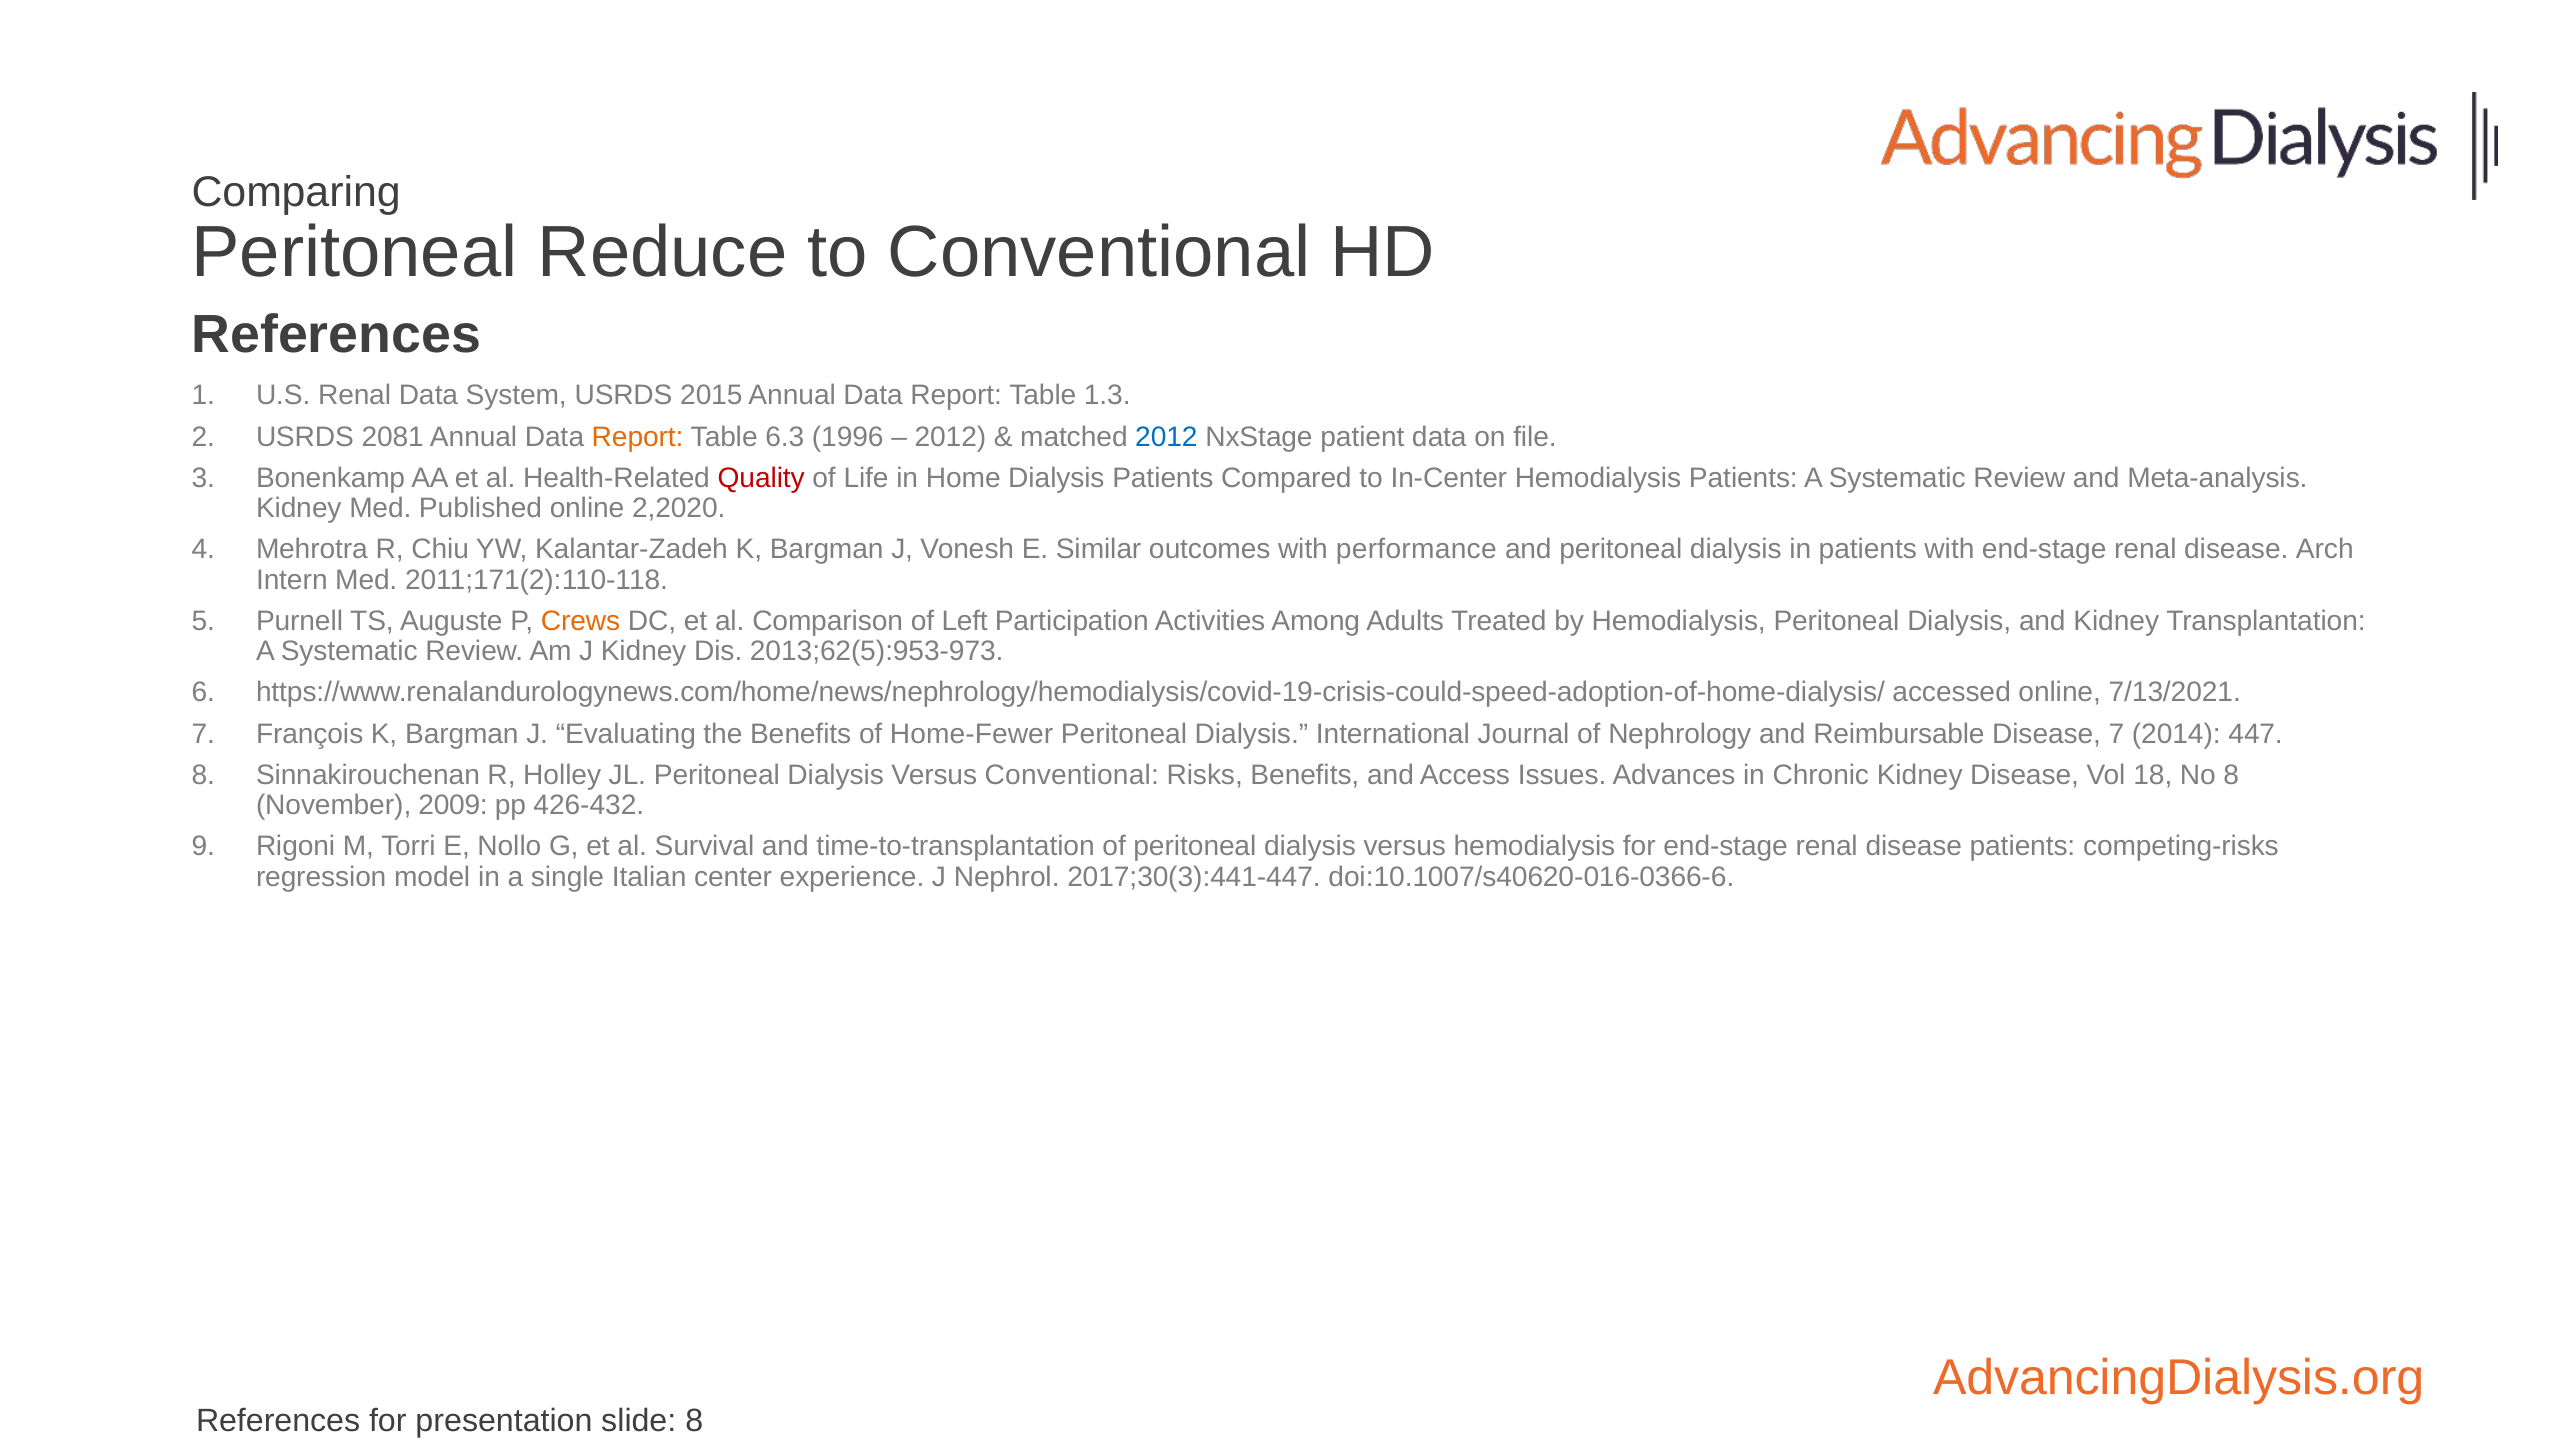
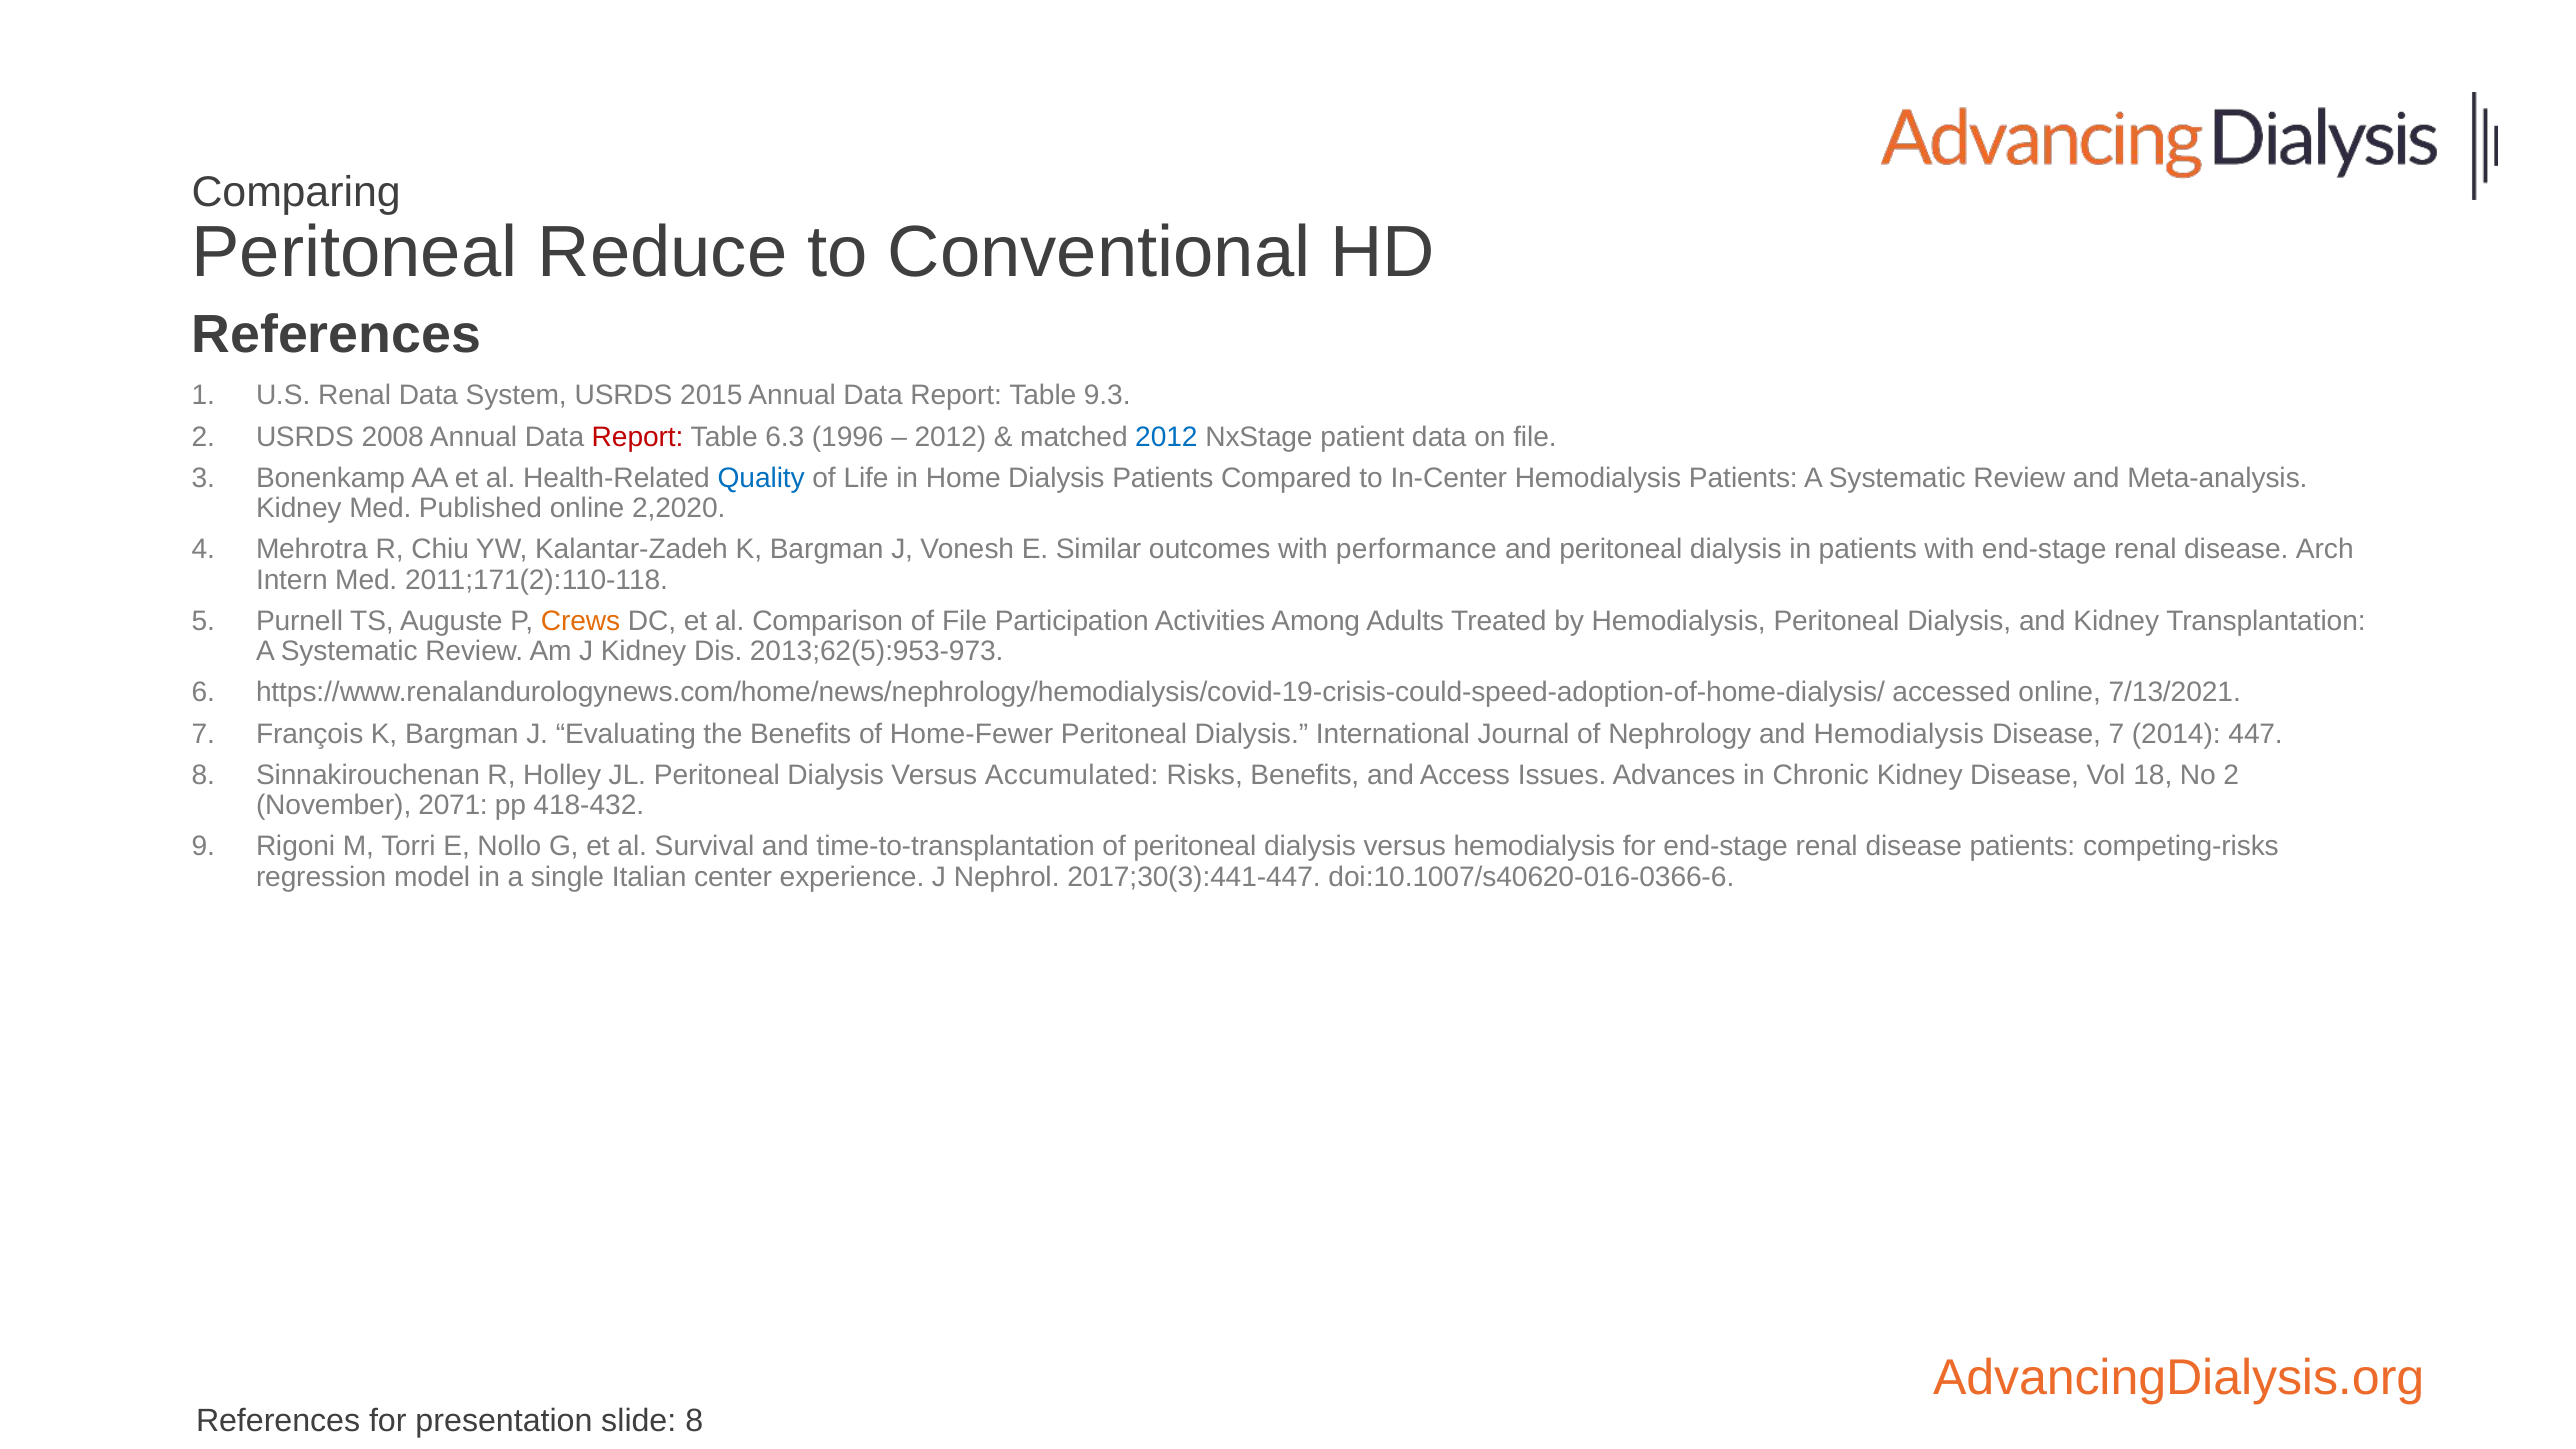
1.3: 1.3 -> 9.3 (1107, 396)
2081: 2081 -> 2008 (393, 437)
Report colour: orange -> red (638, 437)
Quality colour: red -> blue (761, 478)
of Left: Left -> File (965, 621)
and Reimbursable: Reimbursable -> Hemodialysis (1899, 734)
Versus Conventional: Conventional -> Accumulated (1072, 775)
No 8: 8 -> 2 (2231, 775)
2009: 2009 -> 2071 (453, 805)
426-432: 426-432 -> 418-432 (589, 805)
